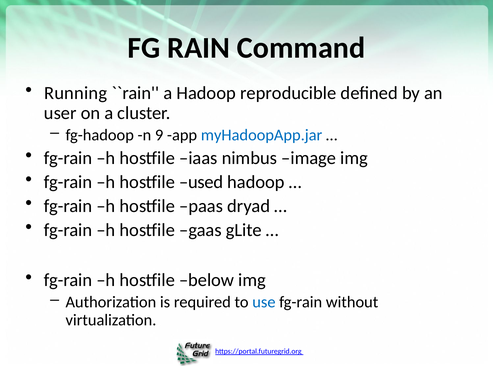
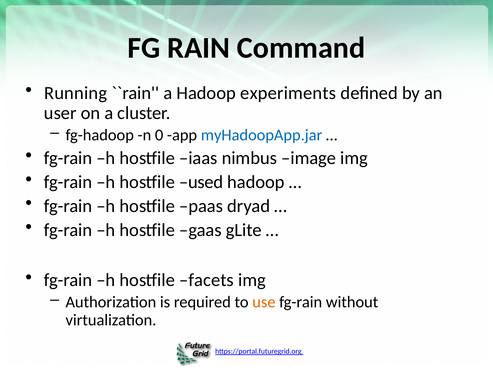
reproducible: reproducible -> experiments (288, 93)
9: 9 -> 0 (159, 135)
below: below -> facets (206, 280)
use colour: blue -> orange (264, 302)
